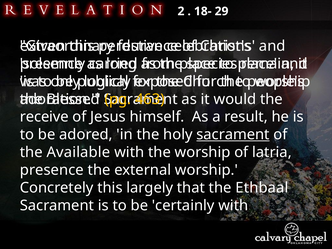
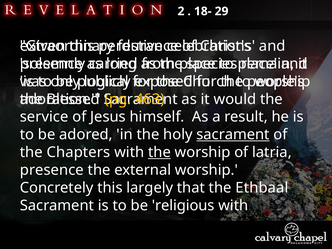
receive: receive -> service (44, 117)
Available: Available -> Chapters (78, 152)
the underline: none -> present (159, 152)
certainly: certainly -> religious (183, 205)
